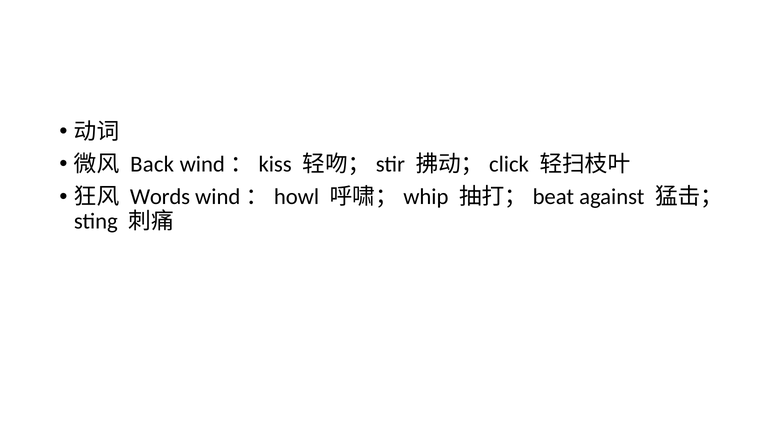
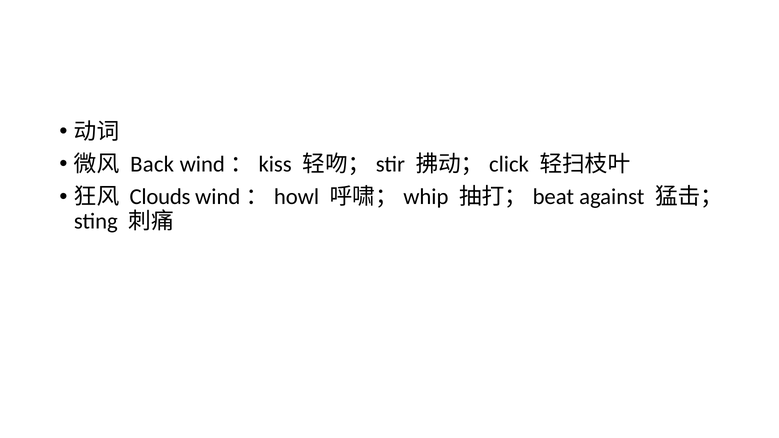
Words: Words -> Clouds (160, 197)
